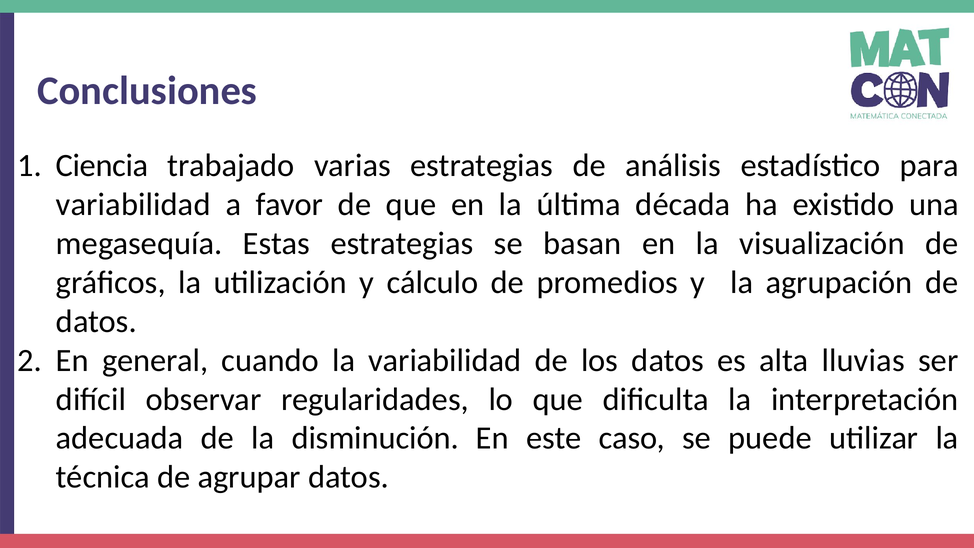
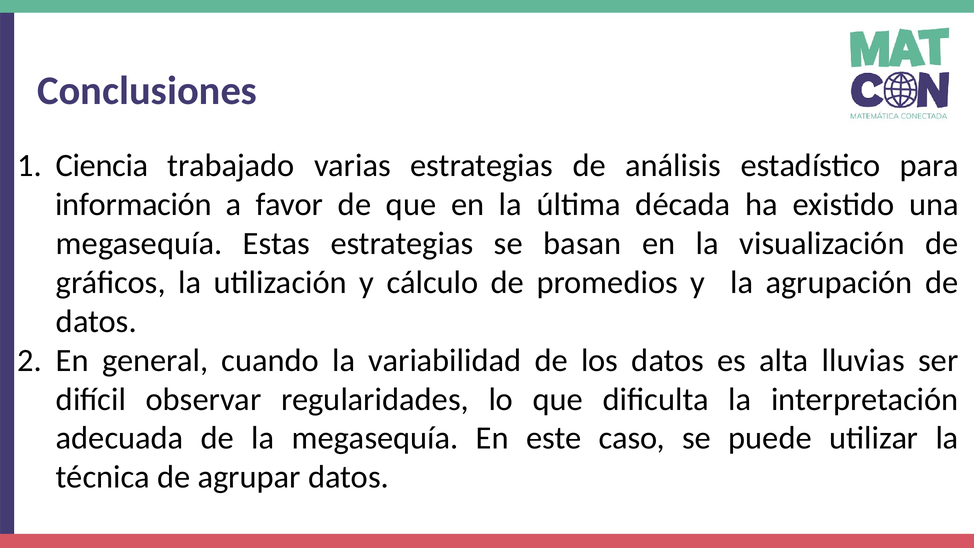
variabilidad: variabilidad -> información (134, 204)
la disminución: disminución -> megasequía (375, 438)
